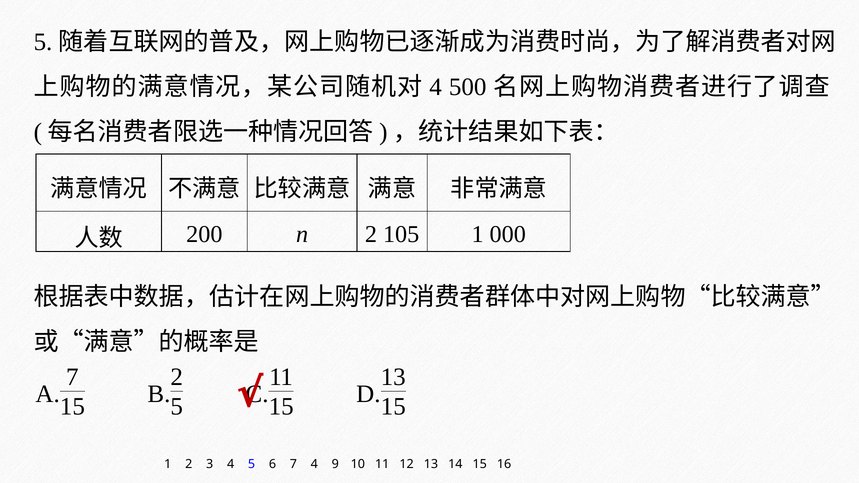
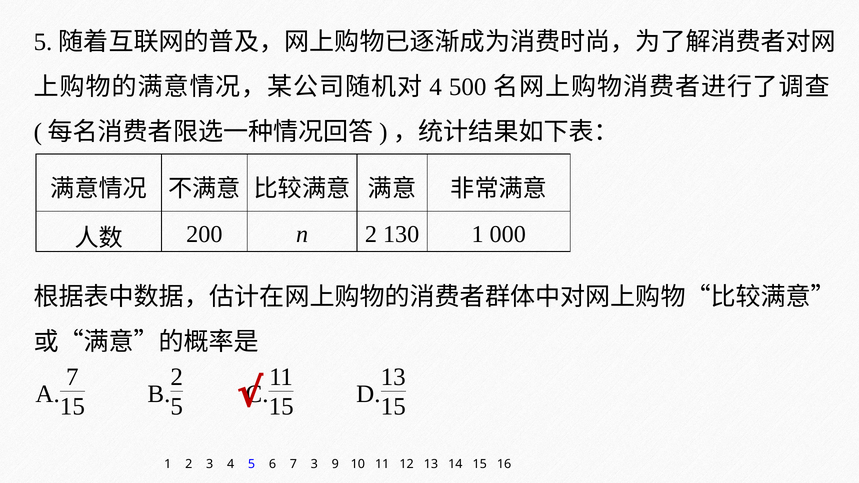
105: 105 -> 130 (401, 234)
7 4: 4 -> 3 (314, 464)
